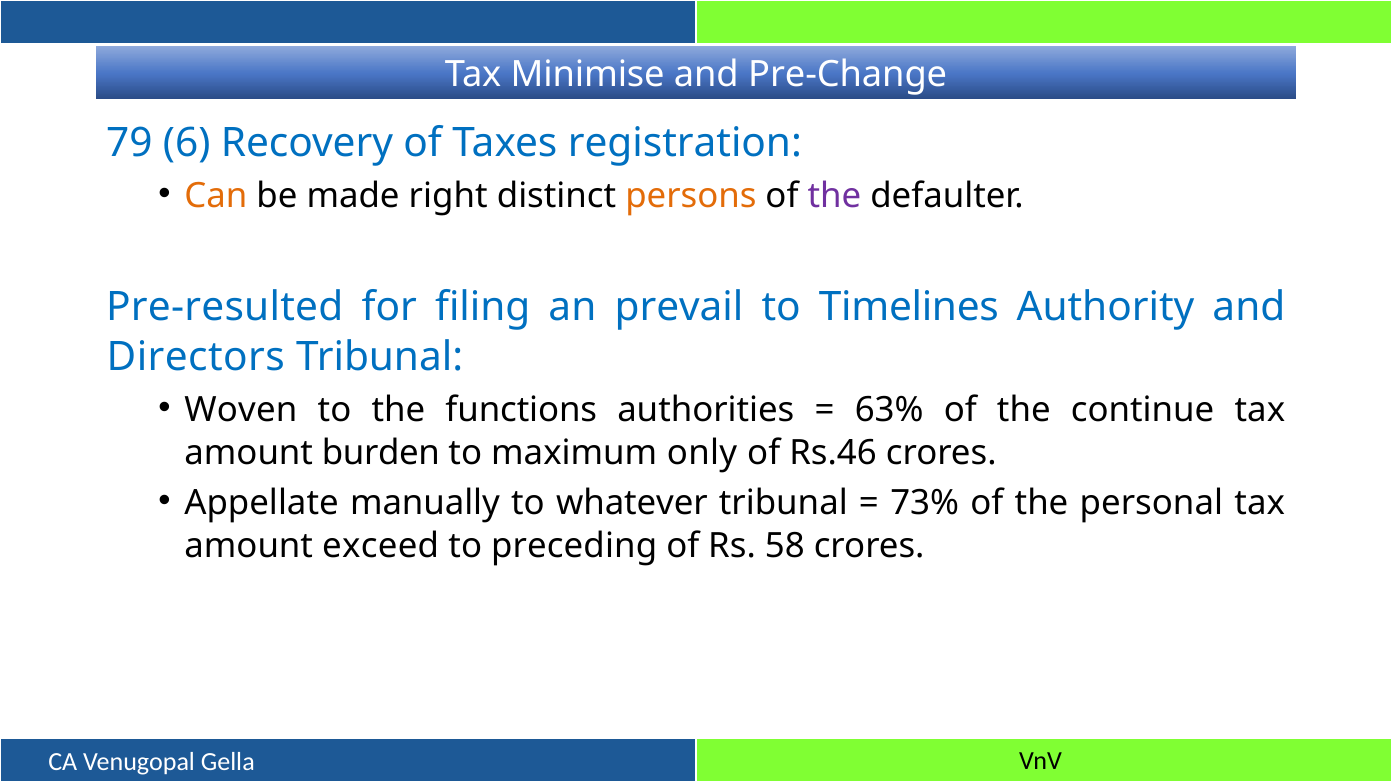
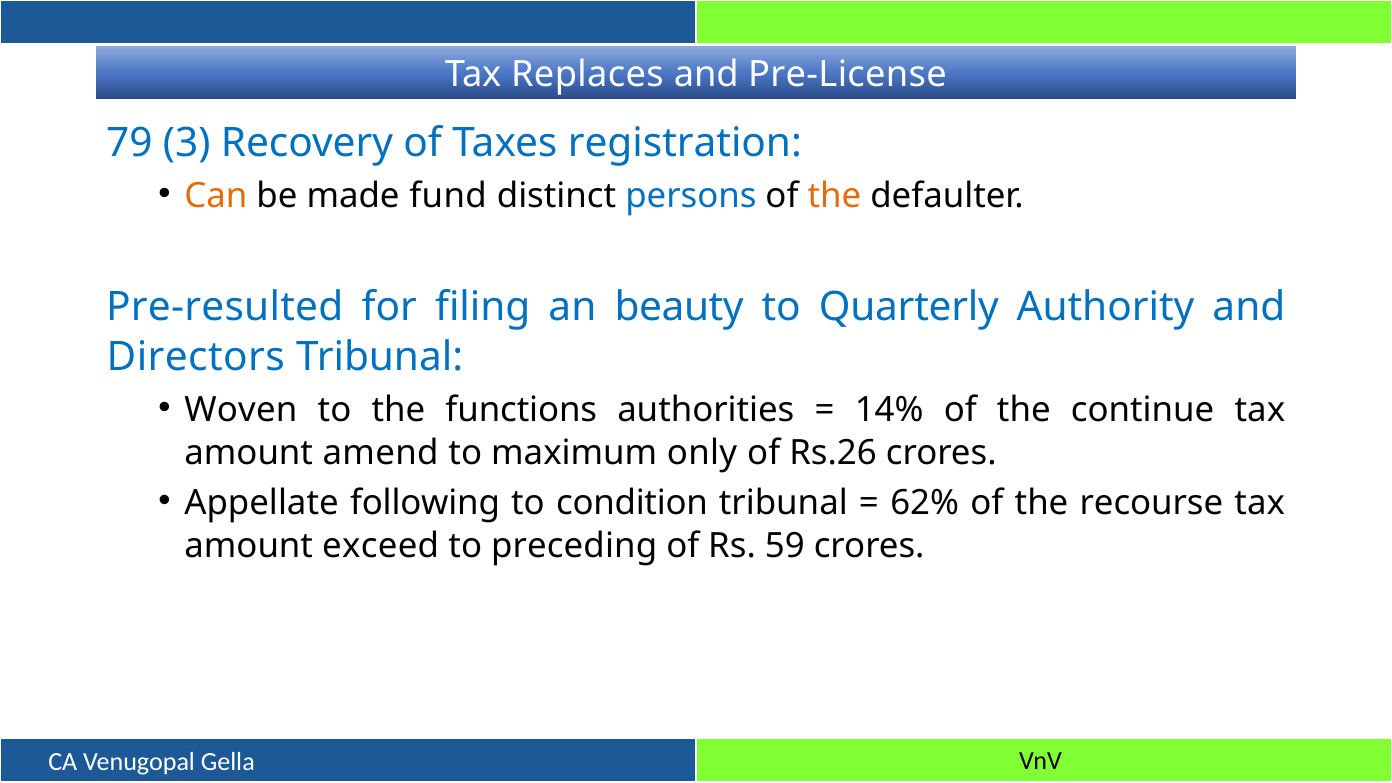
Minimise: Minimise -> Replaces (587, 74)
Pre-Change: Pre-Change -> Pre-License (847, 74)
6: 6 -> 3 (187, 143)
right: right -> fund (448, 196)
persons colour: orange -> blue (691, 196)
the colour: purple -> orange (834, 196)
prevail: prevail -> beauty (679, 307)
Timelines: Timelines -> Quarterly (909, 307)
63%: 63% -> 14% (889, 410)
burden: burden -> amend (381, 453)
Rs.46: Rs.46 -> Rs.26 (833, 453)
manually: manually -> following (425, 503)
whatever: whatever -> condition (632, 503)
73%: 73% -> 62% (925, 503)
personal: personal -> recourse (1151, 503)
58: 58 -> 59 (785, 546)
